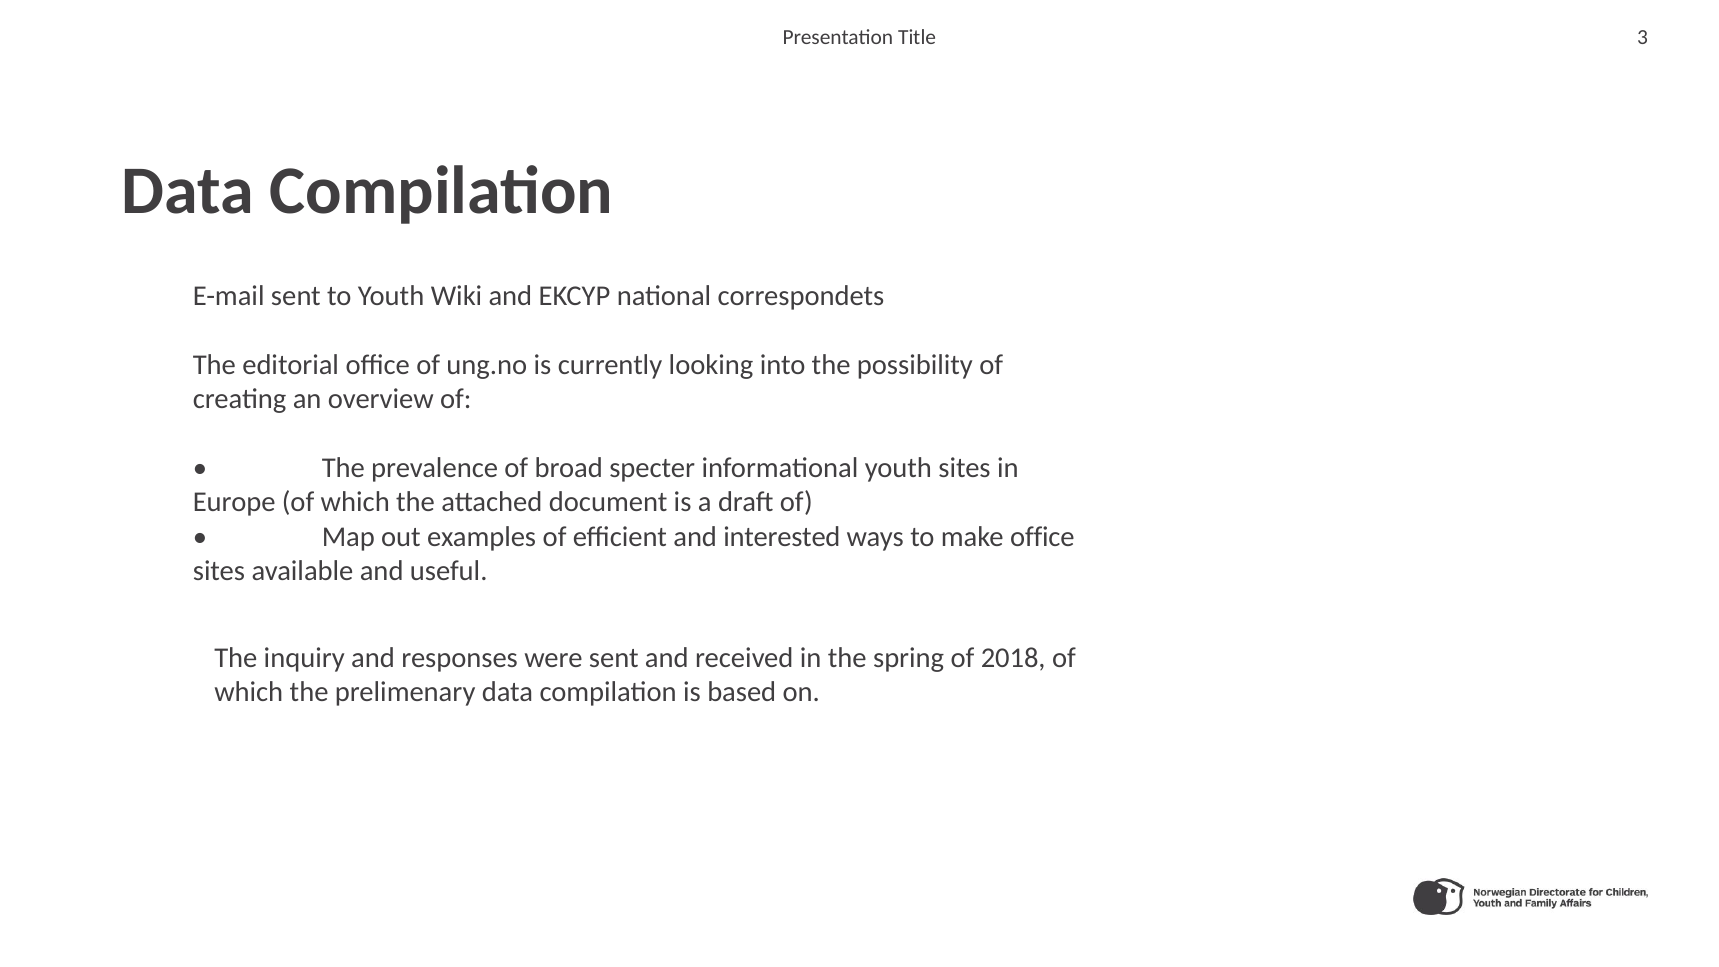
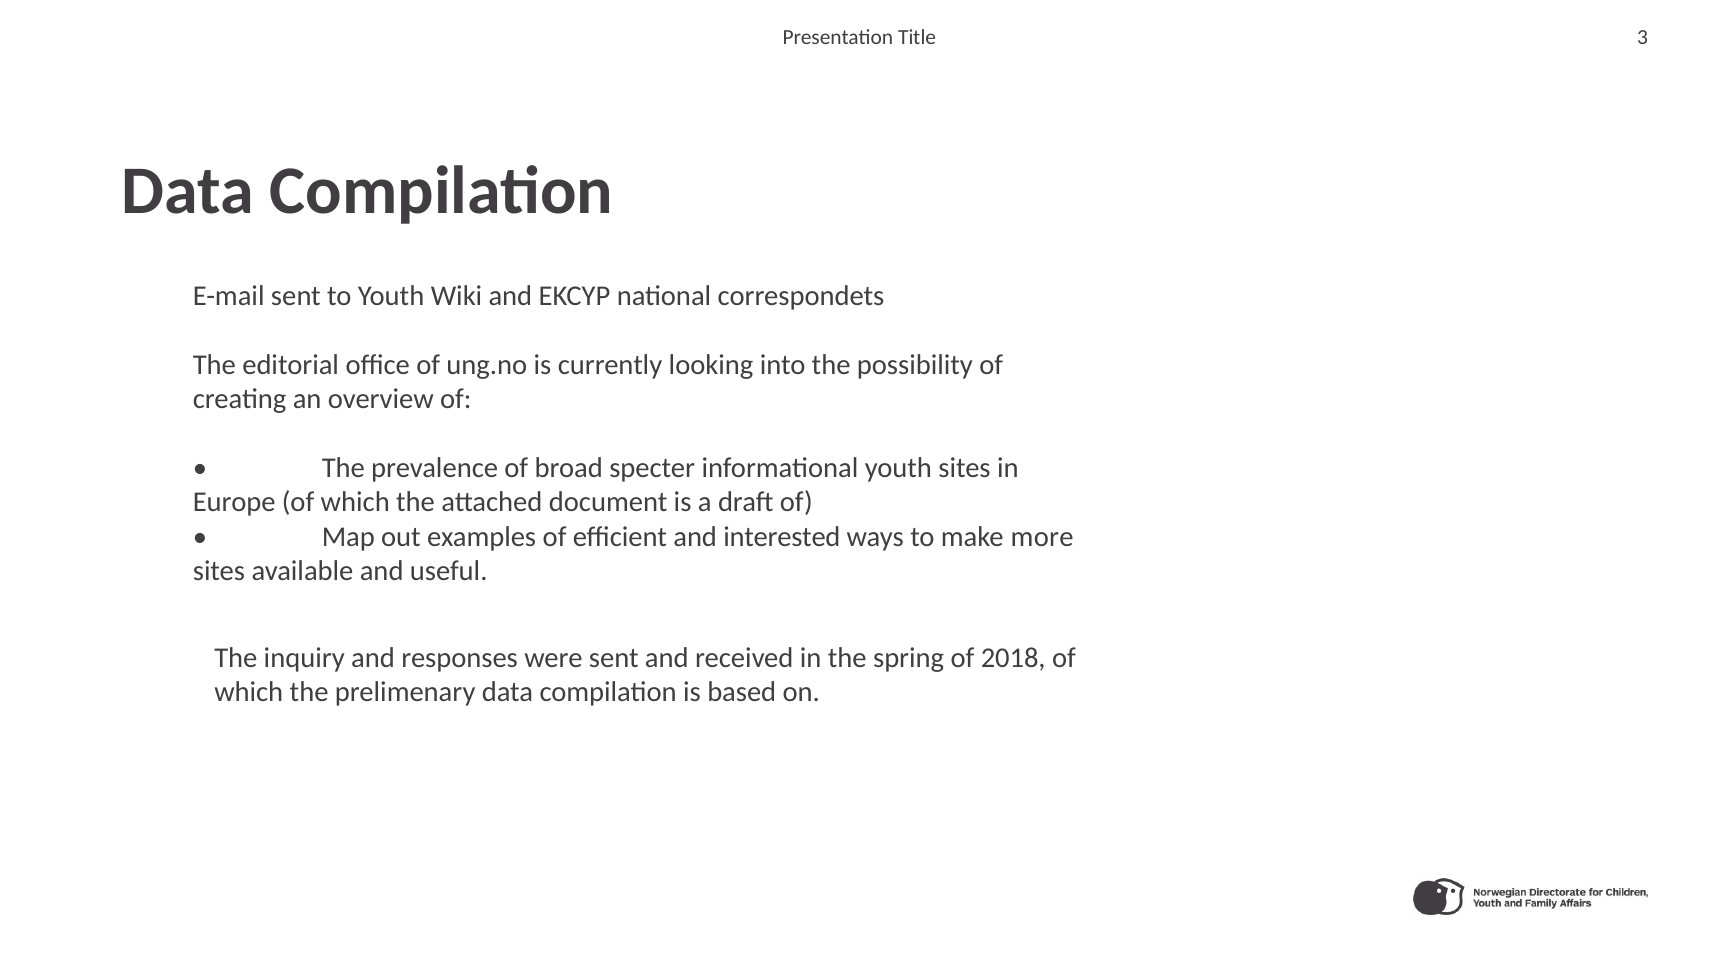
make office: office -> more (1042, 537)
